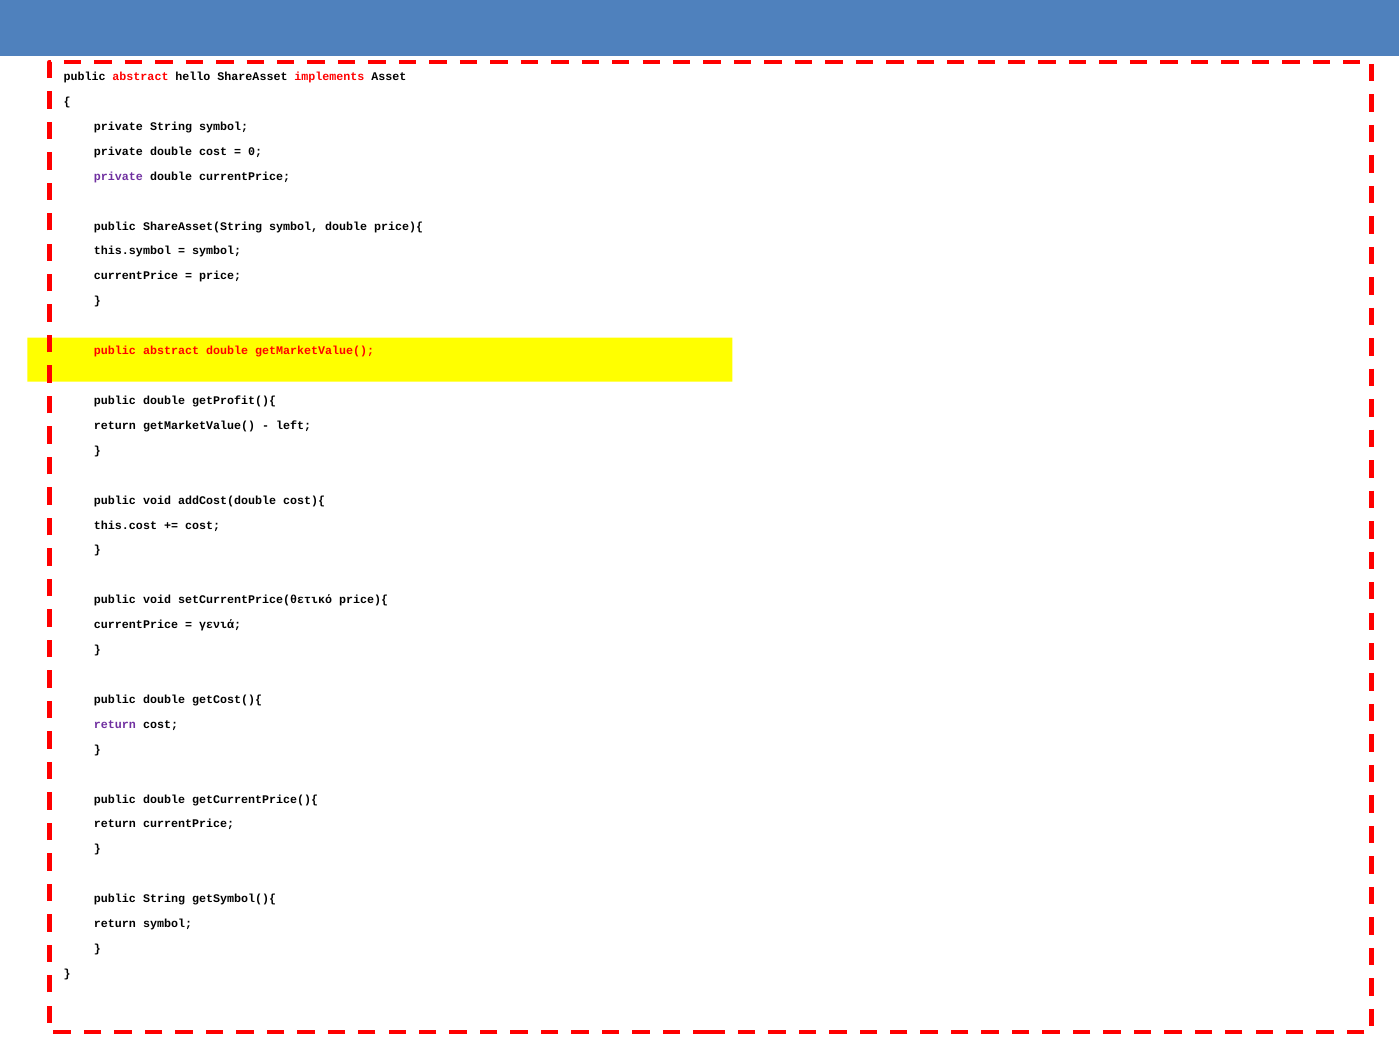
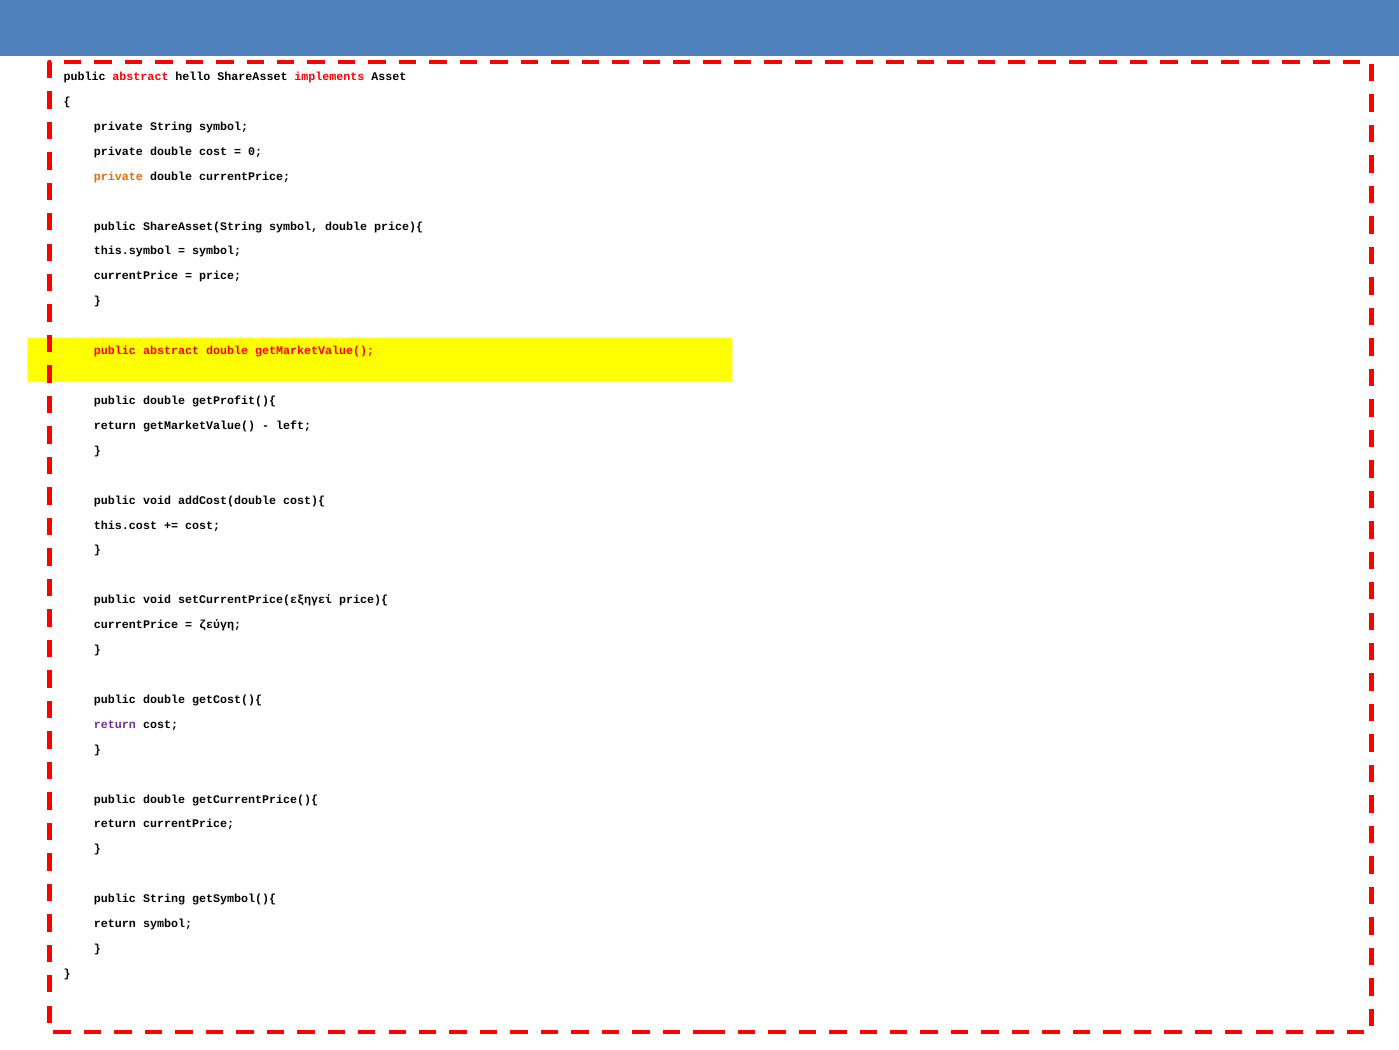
private colour: purple -> orange (118, 176)
setCurrentPrice(θετικό: setCurrentPrice(θετικό -> setCurrentPrice(εξηγεί (255, 599)
γενιά: γενιά -> ζεύγη (220, 624)
